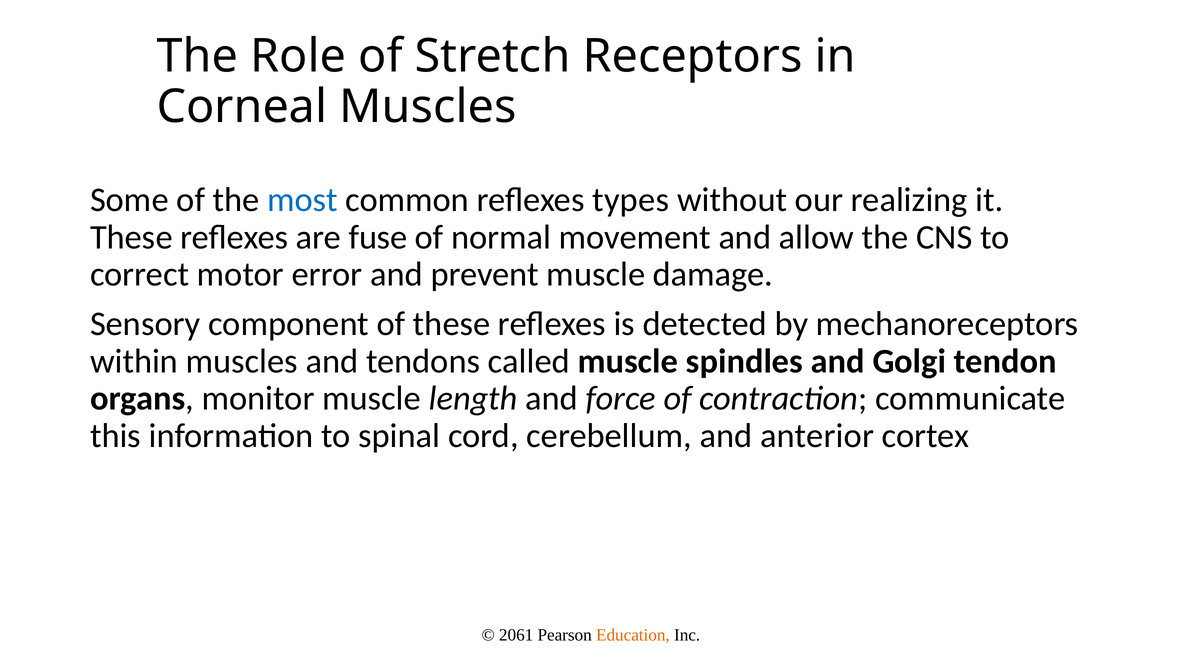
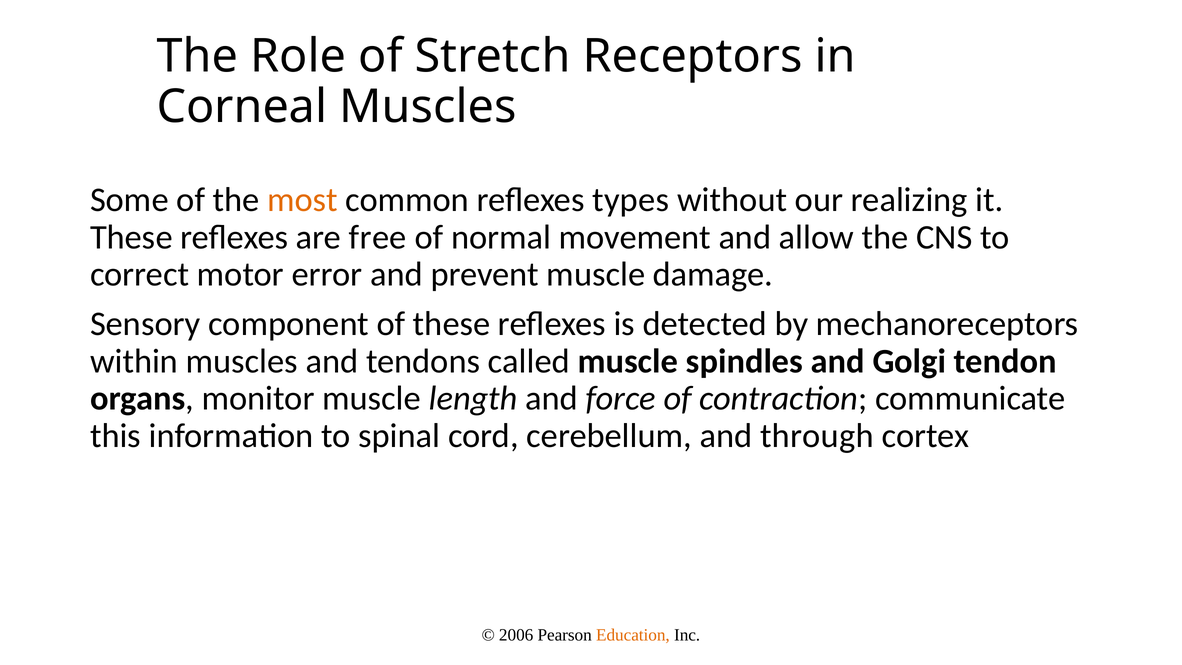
most colour: blue -> orange (302, 200)
fuse: fuse -> free (378, 237)
anterior: anterior -> through (817, 436)
2061: 2061 -> 2006 (516, 635)
